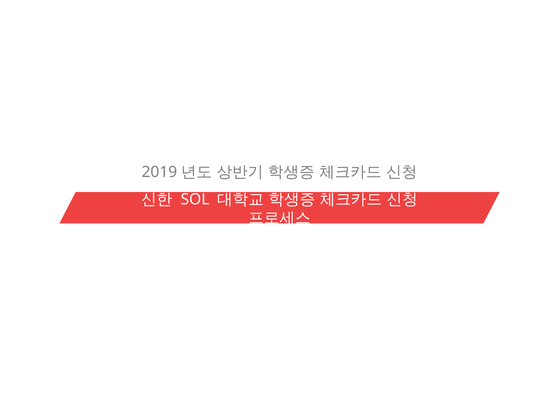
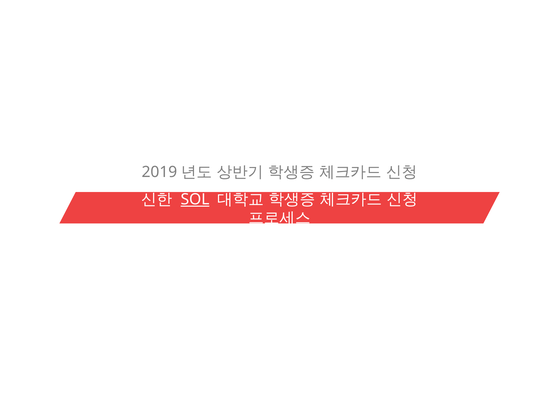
SOL underline: none -> present (195, 200)
